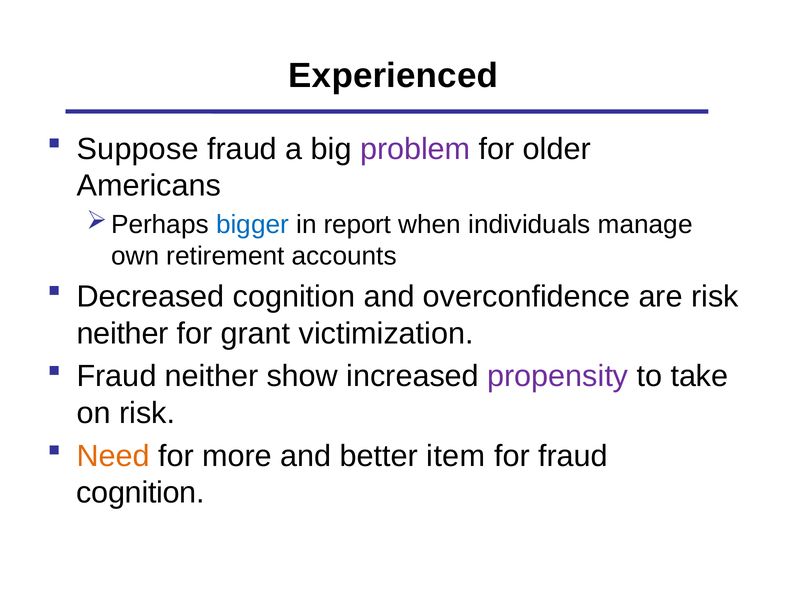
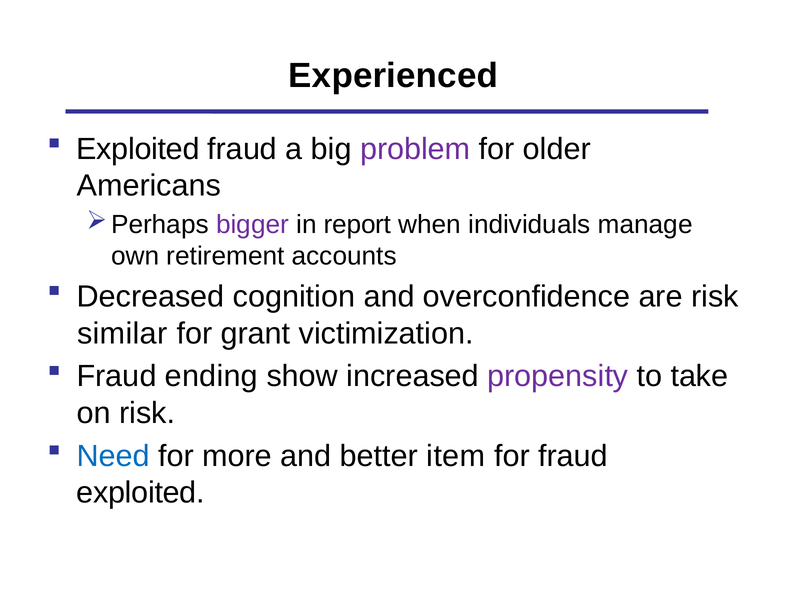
Suppose: Suppose -> Exploited (138, 149)
bigger colour: blue -> purple (252, 225)
neither: neither -> similar (122, 334)
Fraud neither: neither -> ending (211, 377)
Need colour: orange -> blue (113, 456)
cognition: cognition -> exploited (141, 493)
